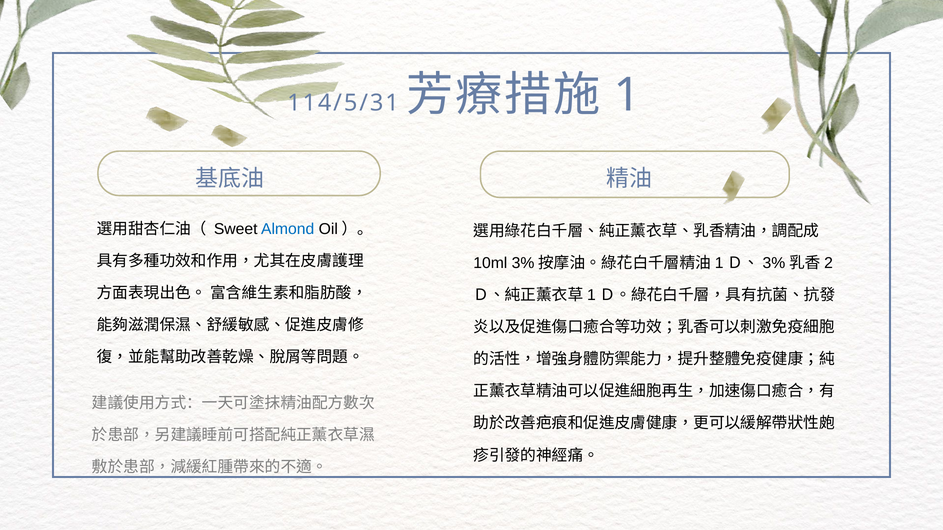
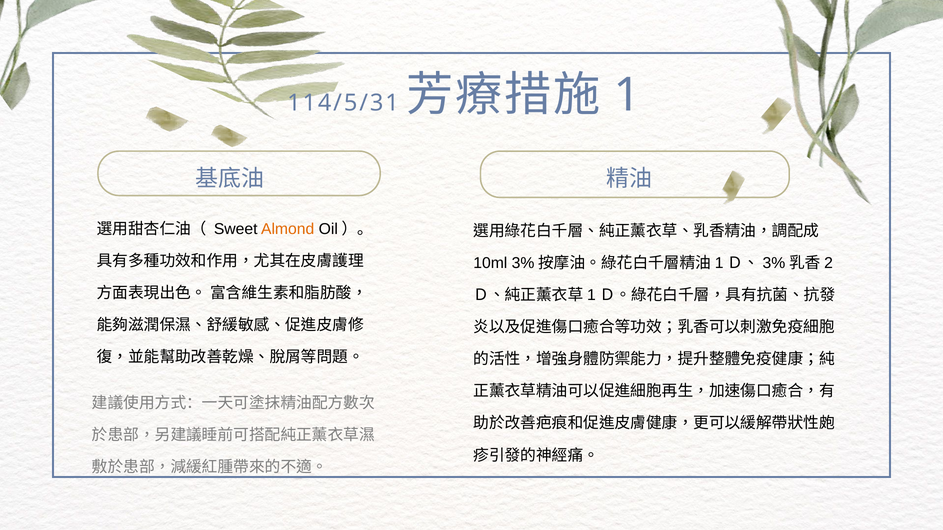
Almond colour: blue -> orange (288, 229)
